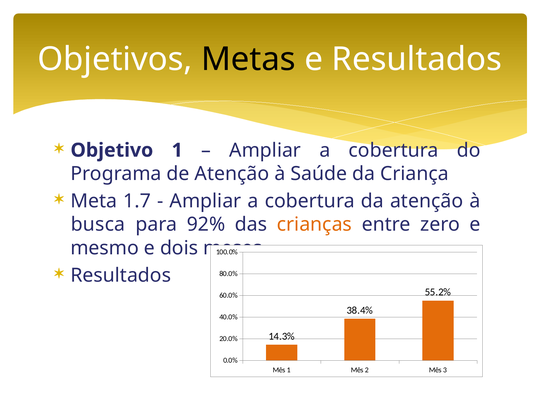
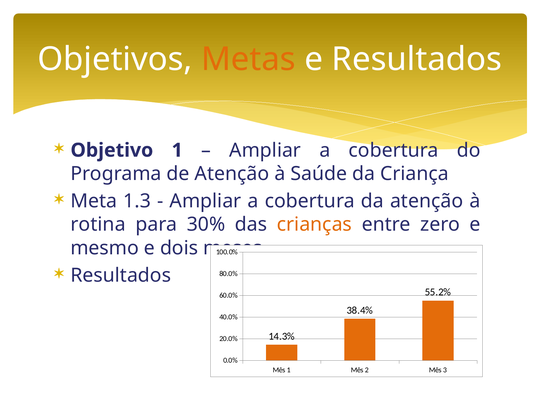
Metas colour: black -> orange (248, 59)
1.7: 1.7 -> 1.3 (137, 201)
busca: busca -> rotina (98, 225)
92%: 92% -> 30% (206, 225)
